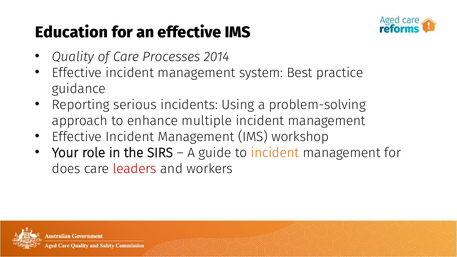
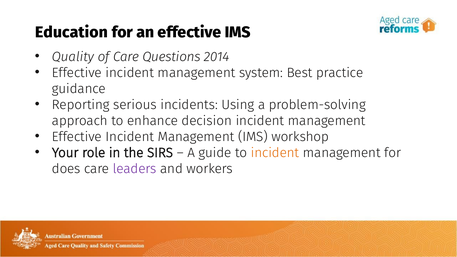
Processes: Processes -> Questions (172, 57)
multiple: multiple -> decision (207, 121)
leaders colour: red -> purple (135, 169)
